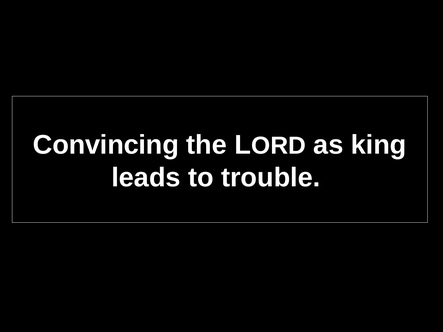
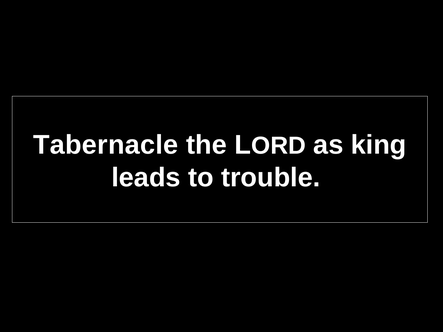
Convincing: Convincing -> Tabernacle (106, 145)
